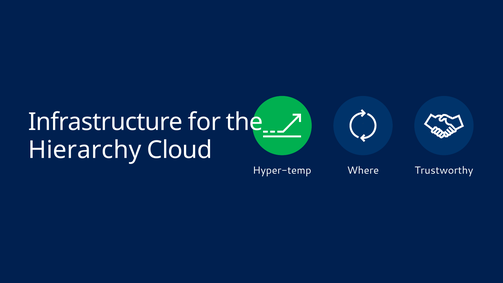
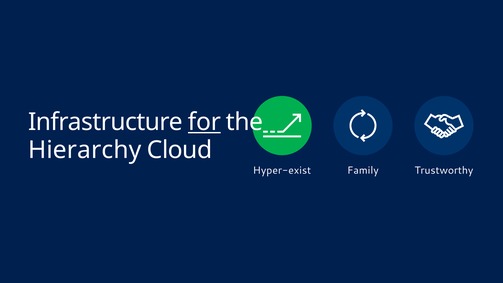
for underline: none -> present (204, 122)
Hyper-temp: Hyper-temp -> Hyper-exist (282, 170)
Where: Where -> Family (363, 170)
